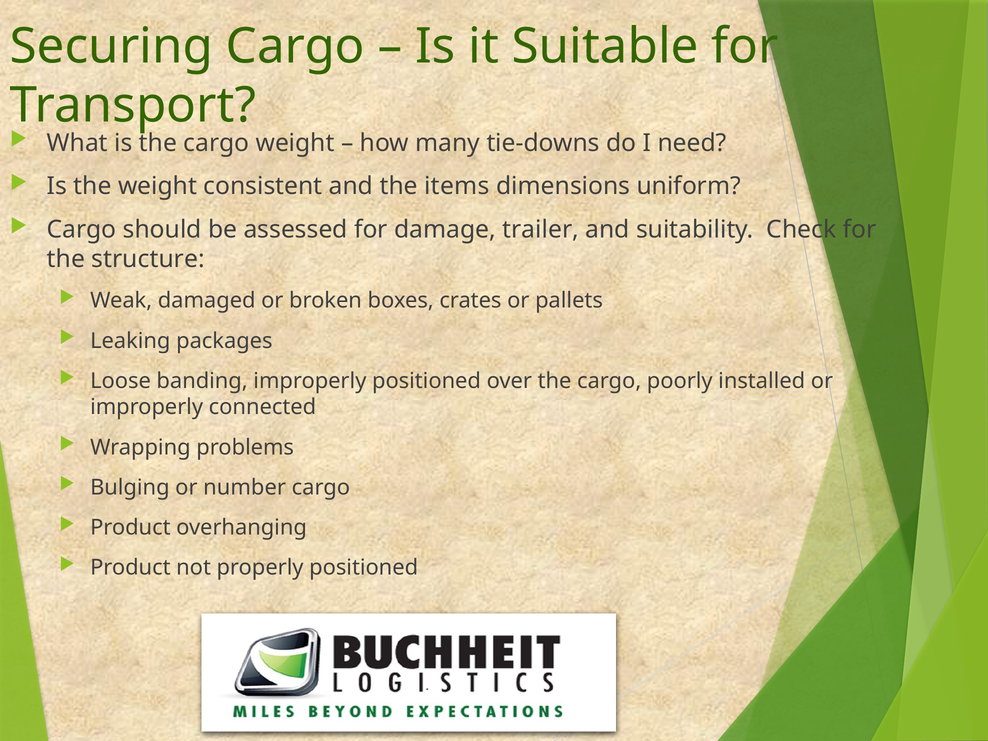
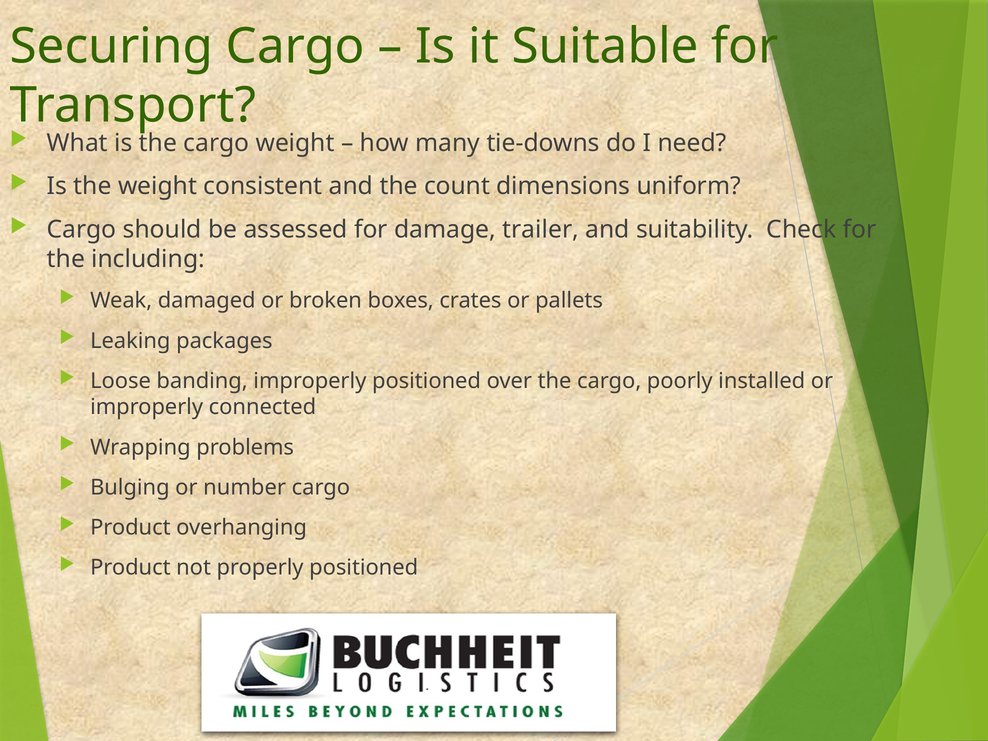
items: items -> count (457, 186)
structure: structure -> including (148, 259)
